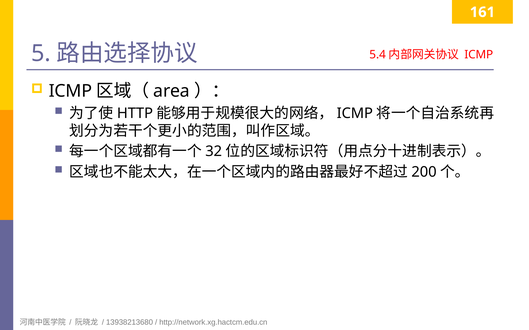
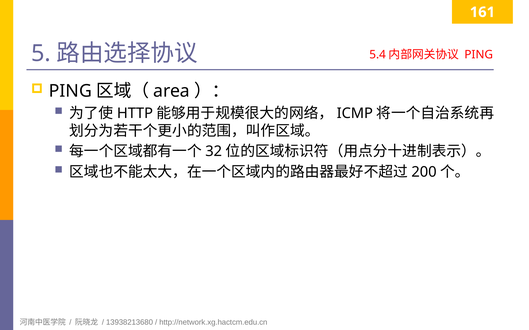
ICMP: ICMP -> PING (479, 55)
ICMP: ICMP -> PING (70, 91)
